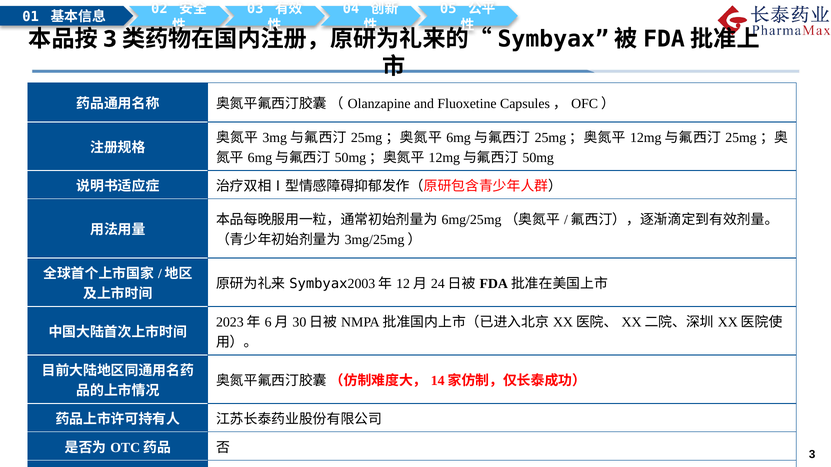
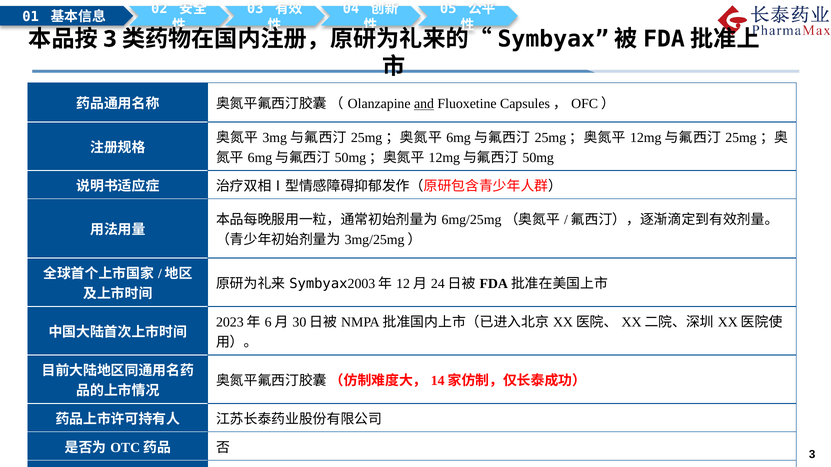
and underline: none -> present (424, 104)
